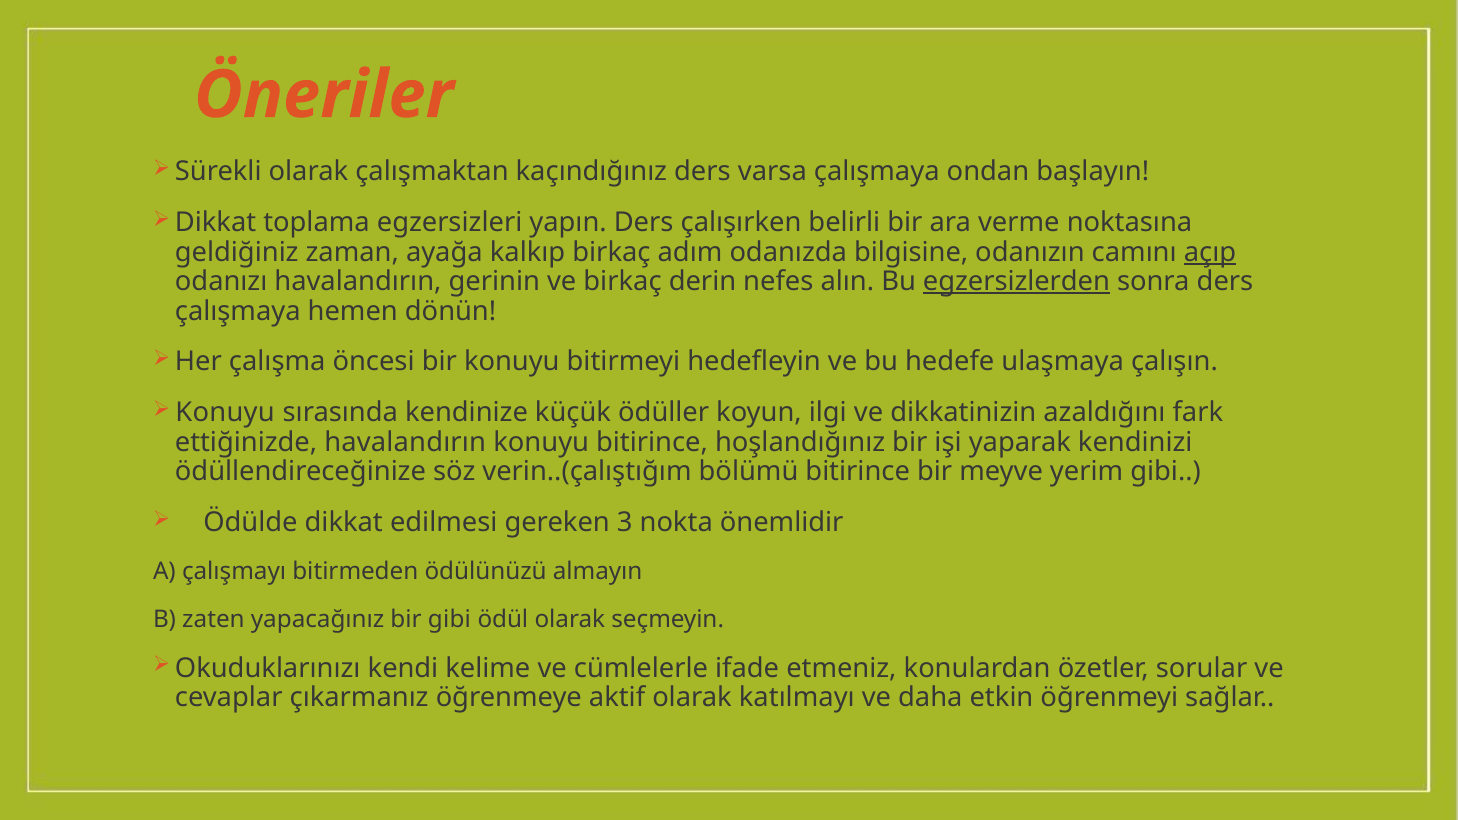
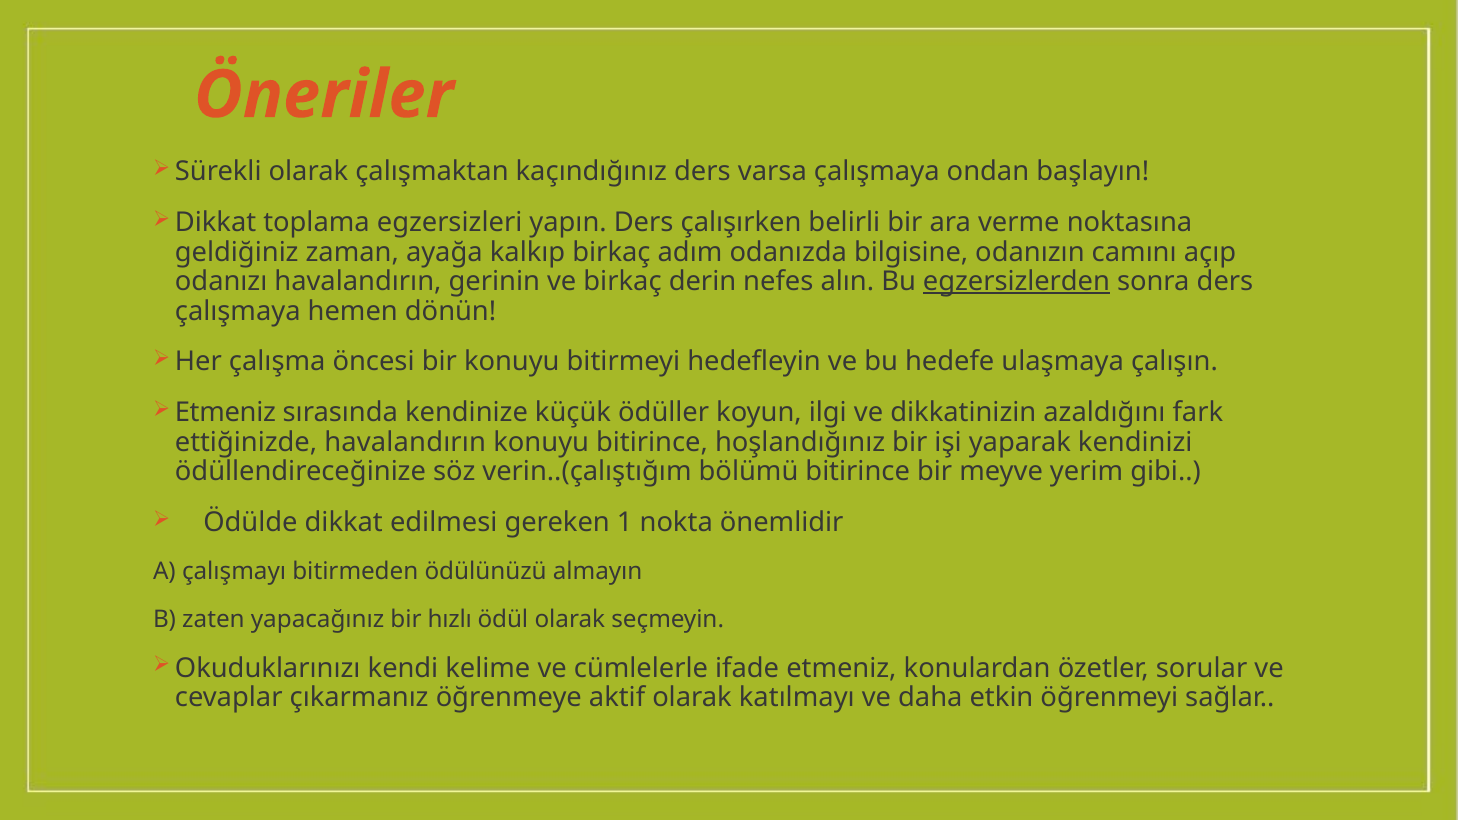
açıp underline: present -> none (1210, 252)
Konuyu: Konuyu -> Etmeniz (225, 413)
3: 3 -> 1 (625, 523)
bir gibi: gibi -> hızlı (450, 619)
